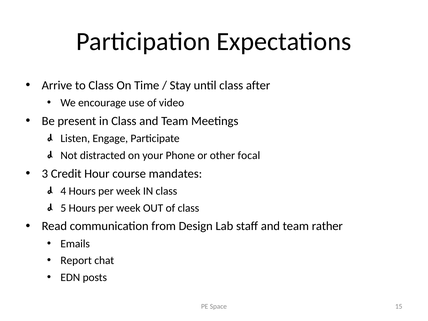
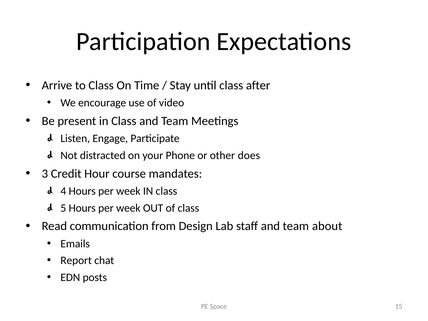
focal: focal -> does (249, 155)
rather: rather -> about (327, 226)
